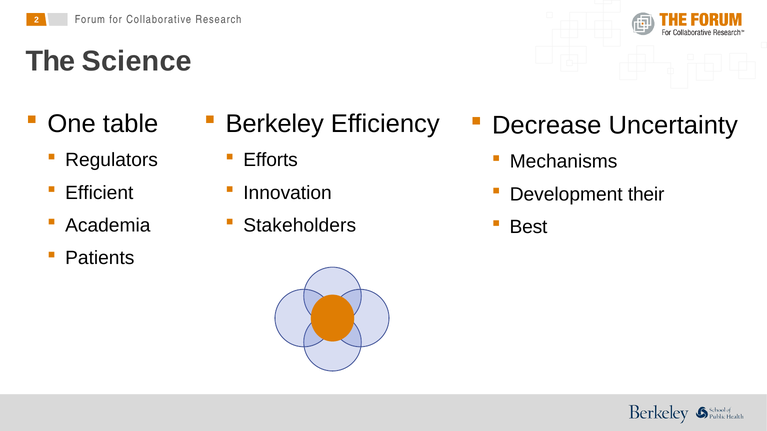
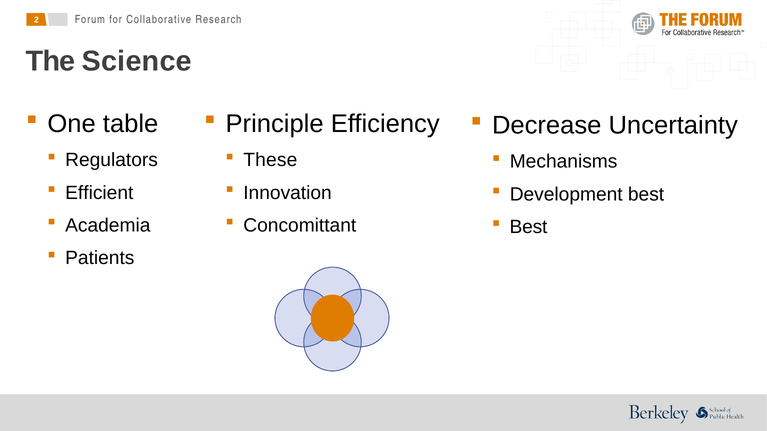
Berkeley: Berkeley -> Principle (275, 124)
Efforts: Efforts -> These (270, 160)
Development their: their -> best (646, 195)
Stakeholders: Stakeholders -> Concomittant (300, 226)
